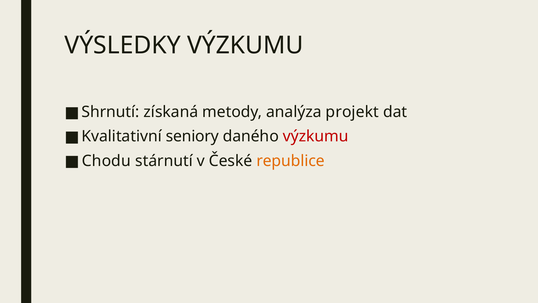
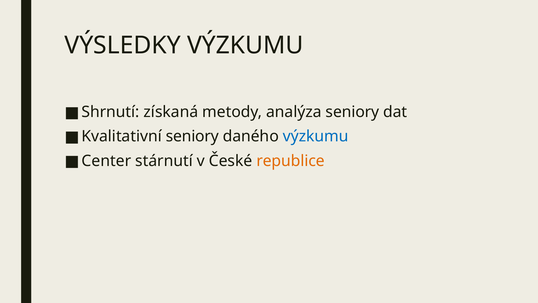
analýza projekt: projekt -> seniory (352, 112)
výzkumu colour: red -> blue (316, 136)
Chodu: Chodu -> Center (106, 161)
